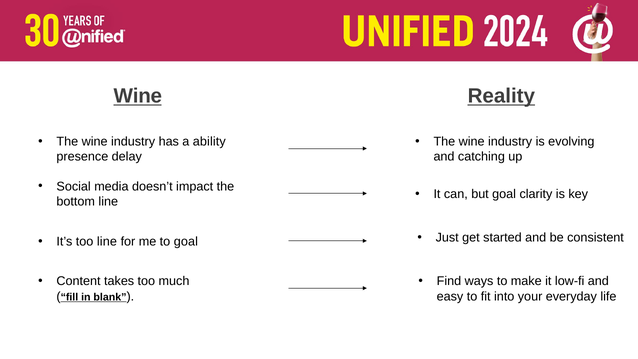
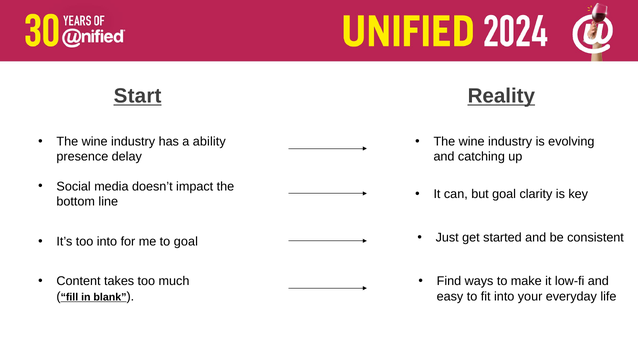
Wine: Wine -> Start (138, 96)
too line: line -> into (107, 241)
